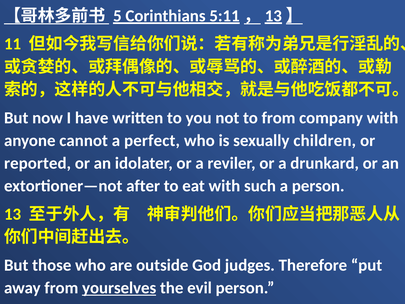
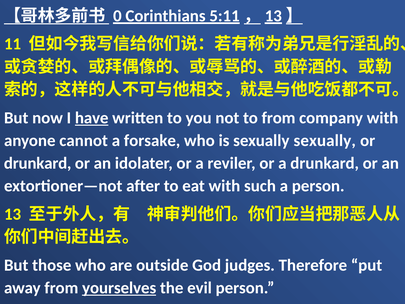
5: 5 -> 0 (117, 16)
have underline: none -> present (92, 118)
perfect: perfect -> forsake (152, 140)
sexually children: children -> sexually (325, 140)
reported: reported -> drunkard (38, 163)
